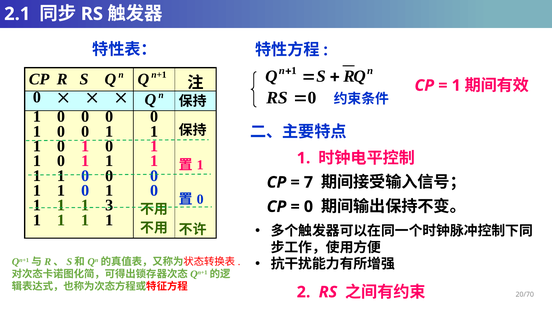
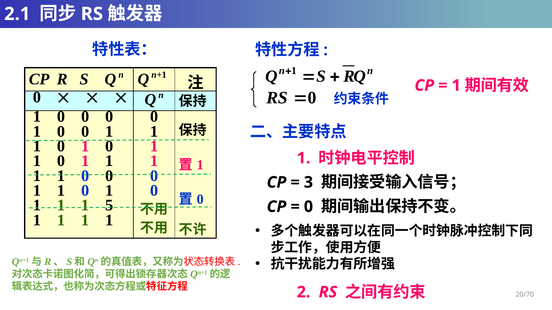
7: 7 -> 3 (308, 183)
3: 3 -> 5 (109, 206)
